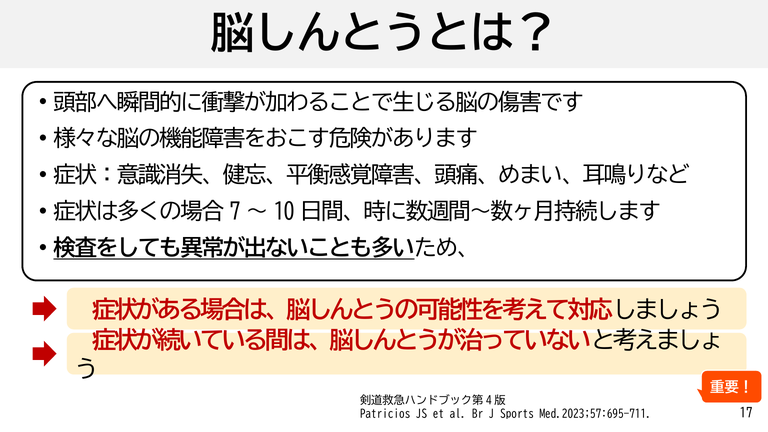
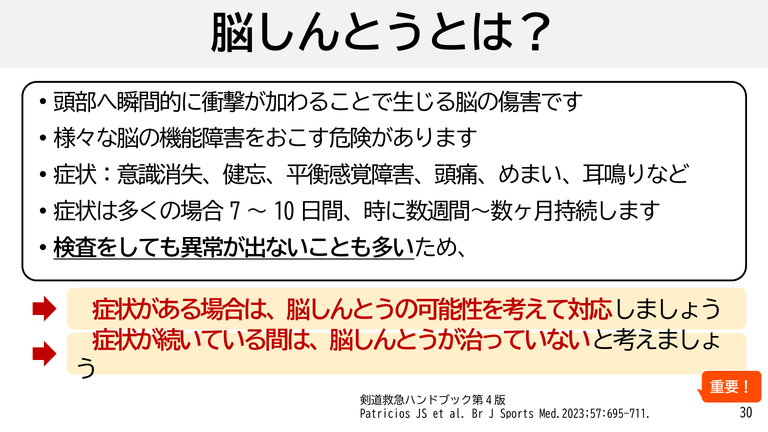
17: 17 -> 30 (746, 413)
